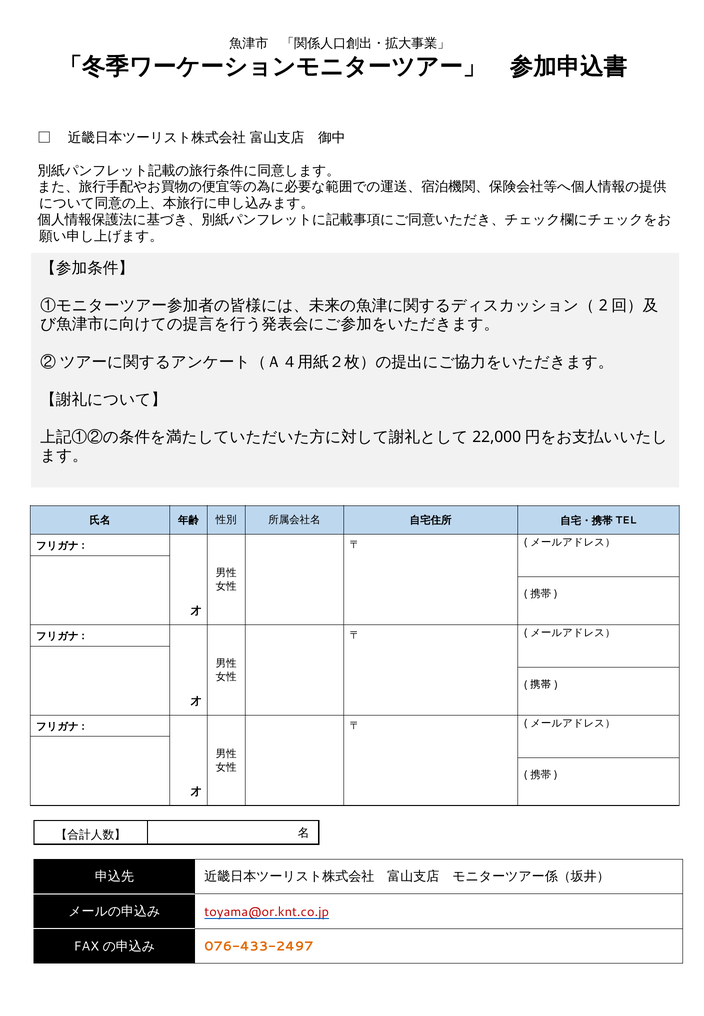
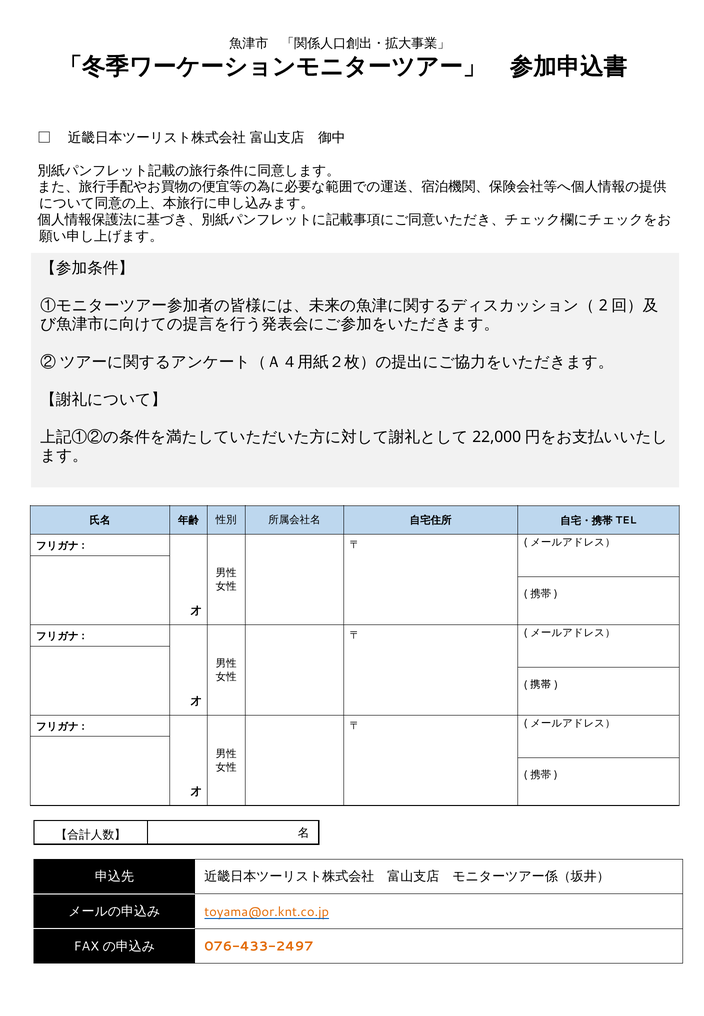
toyama@or.knt.co.jp colour: red -> orange (267, 913)
